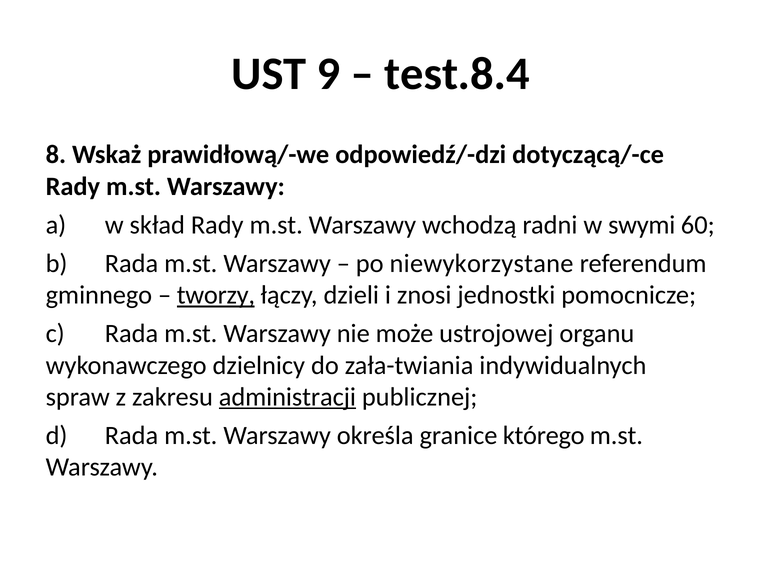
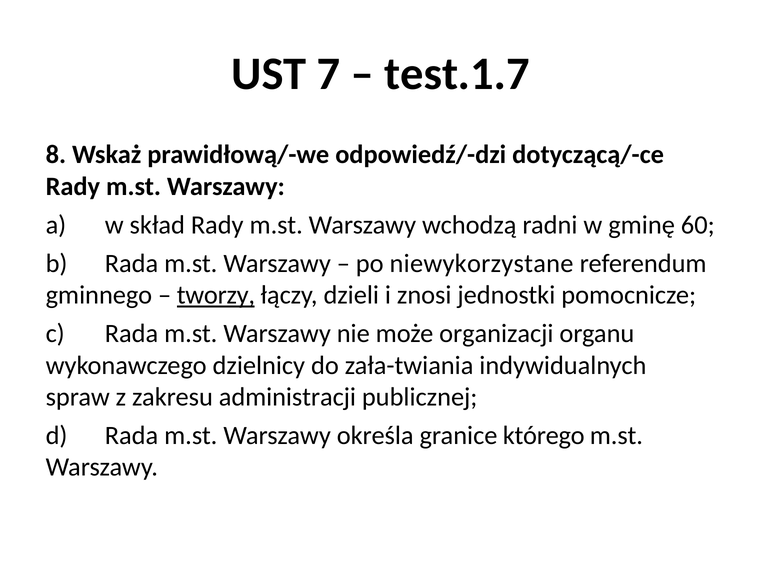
9: 9 -> 7 (328, 74)
test.8.4: test.8.4 -> test.1.7 (457, 74)
swymi: swymi -> gminę (642, 225)
ustrojowej: ustrojowej -> organizacji (496, 333)
administracji underline: present -> none (287, 397)
